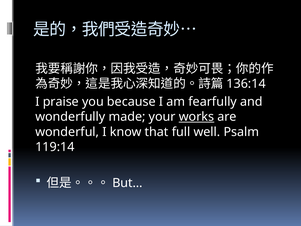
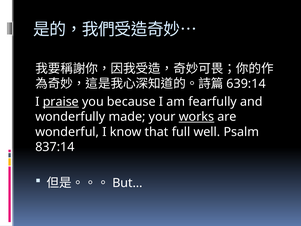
136:14: 136:14 -> 639:14 (246, 84)
praise underline: none -> present (61, 102)
119:14: 119:14 -> 837:14 (55, 147)
